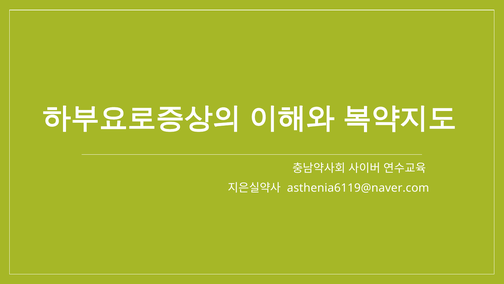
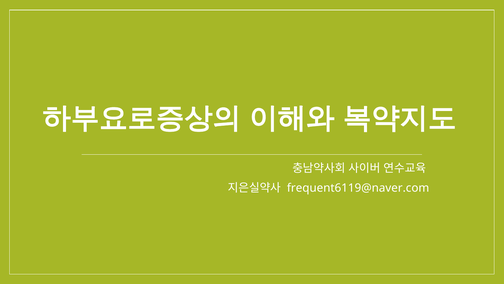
asthenia6119@naver.com: asthenia6119@naver.com -> frequent6119@naver.com (358, 188)
